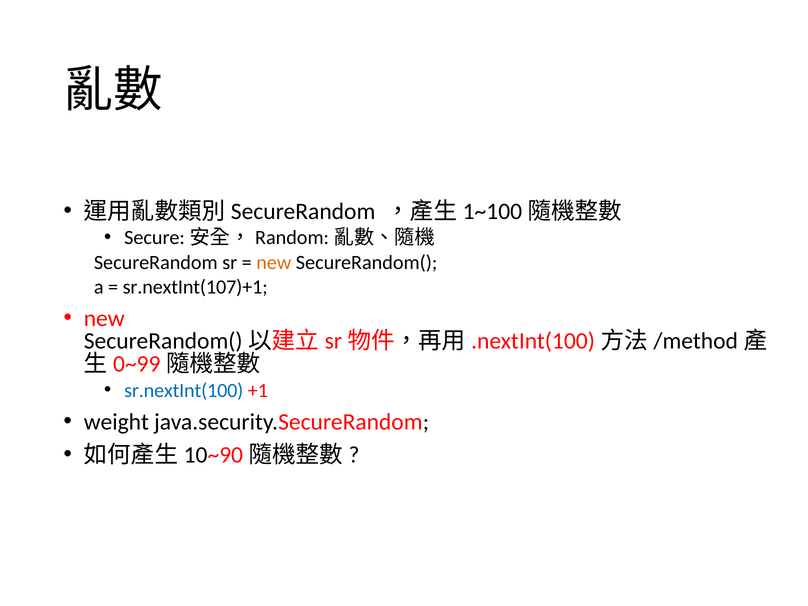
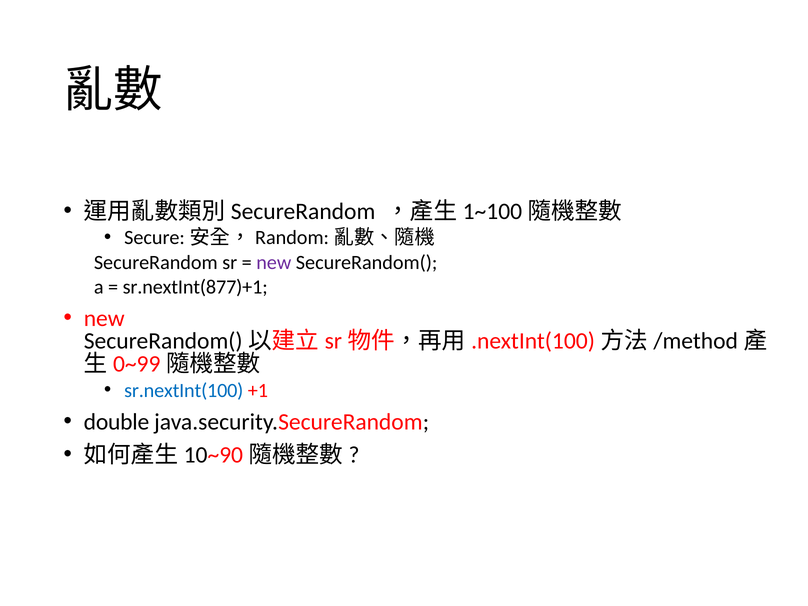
new colour: orange -> purple (274, 262)
sr.nextInt(107)+1: sr.nextInt(107)+1 -> sr.nextInt(877)+1 (195, 287)
weight: weight -> double (116, 422)
